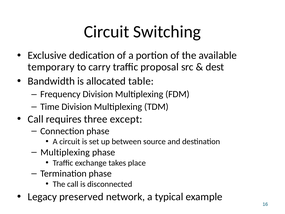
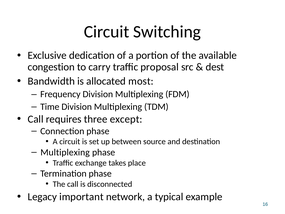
temporary: temporary -> congestion (51, 67)
table: table -> most (141, 81)
preserved: preserved -> important (81, 197)
